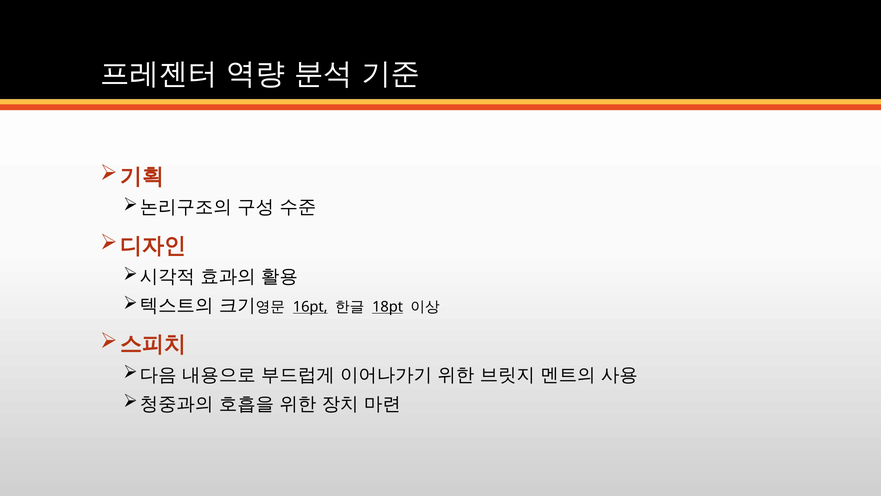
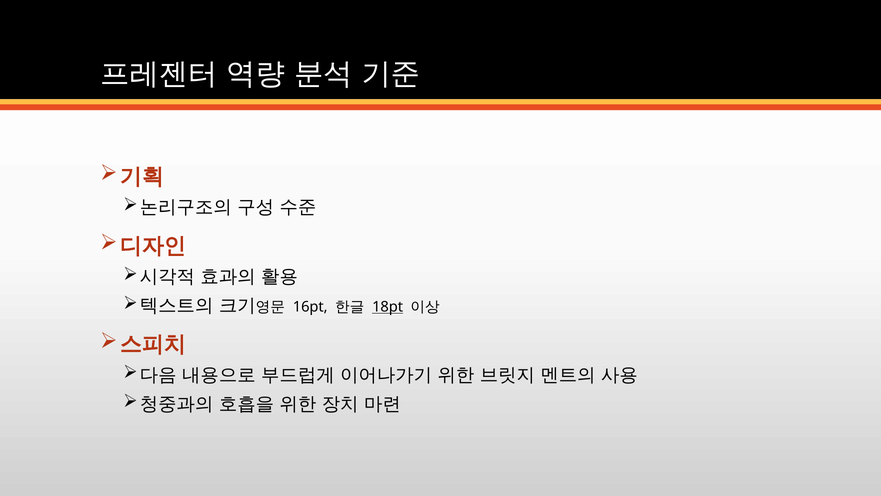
16pt underline: present -> none (310, 307)
